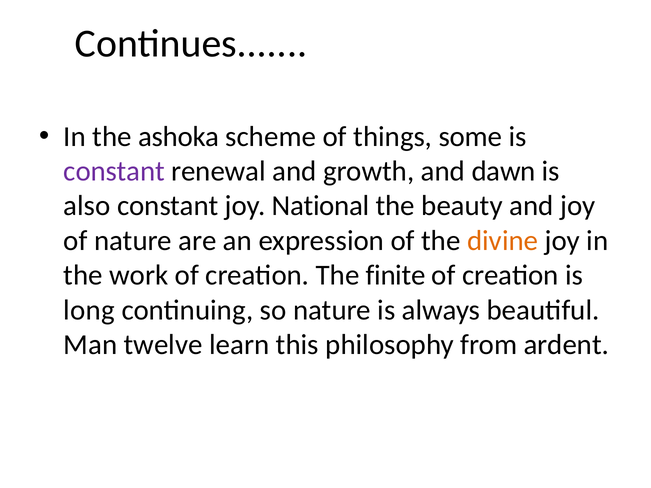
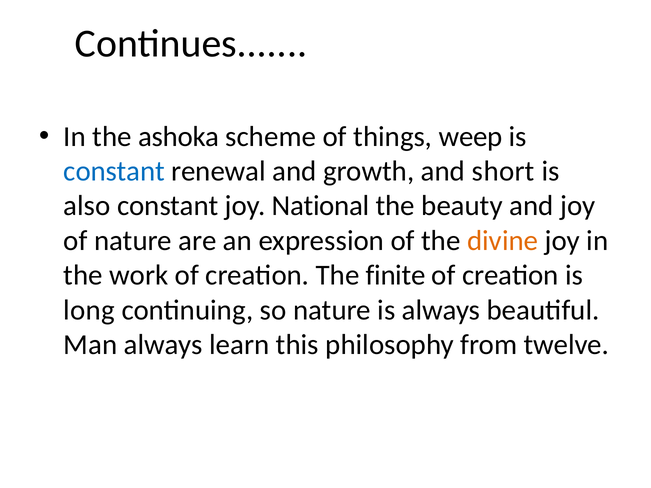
some: some -> weep (471, 137)
constant colour: purple -> blue (114, 171)
dawn: dawn -> short (503, 171)
Man twelve: twelve -> always (163, 345)
ardent: ardent -> twelve (566, 345)
